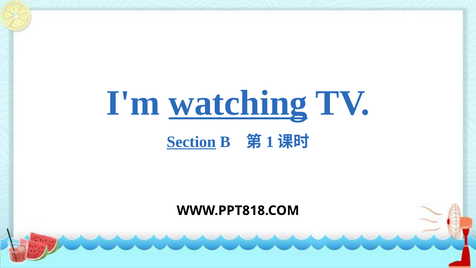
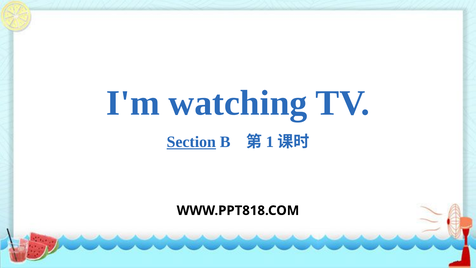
watching underline: present -> none (238, 103)
